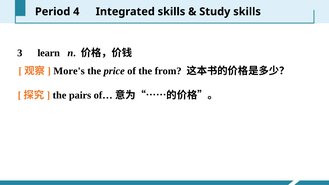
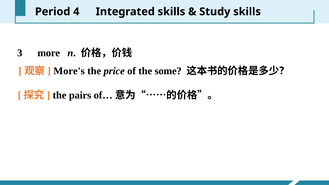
learn: learn -> more (49, 53)
from: from -> some (168, 71)
